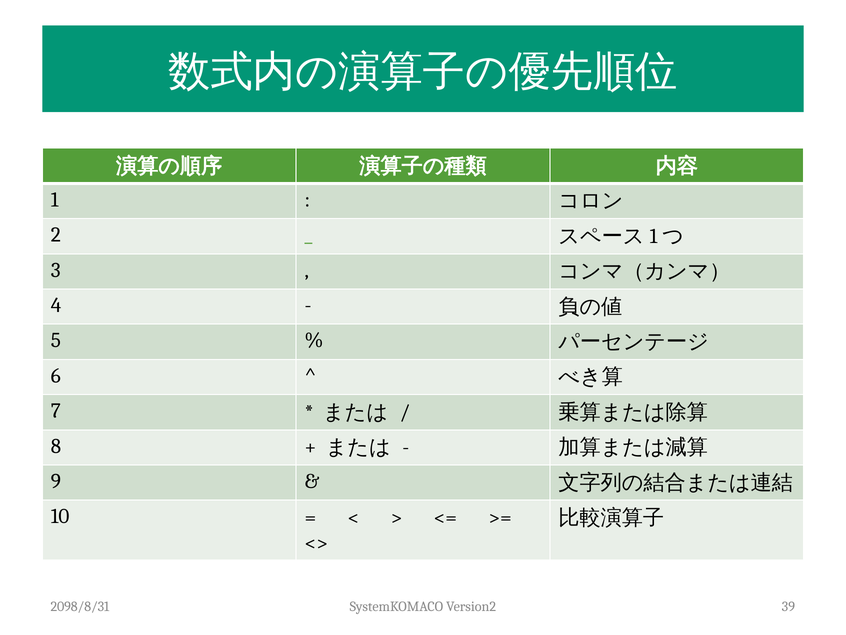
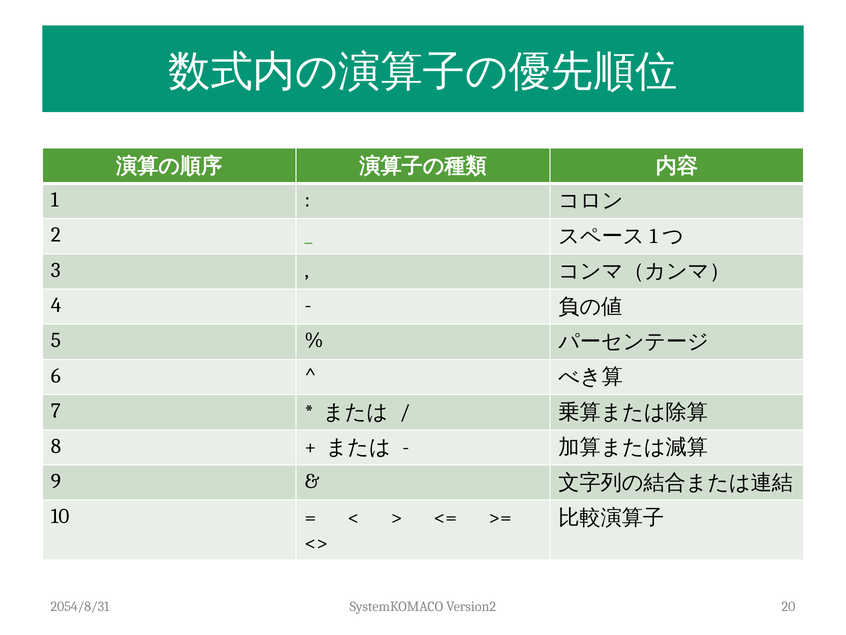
2098/8/31: 2098/8/31 -> 2054/8/31 (80, 606)
39: 39 -> 20 (788, 606)
